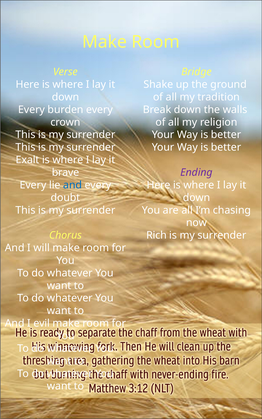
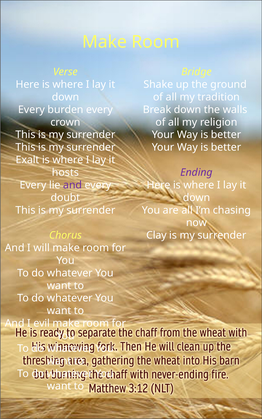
brave: brave -> hosts (65, 173)
and colour: blue -> purple (73, 185)
Rich: Rich -> Clay (157, 235)
